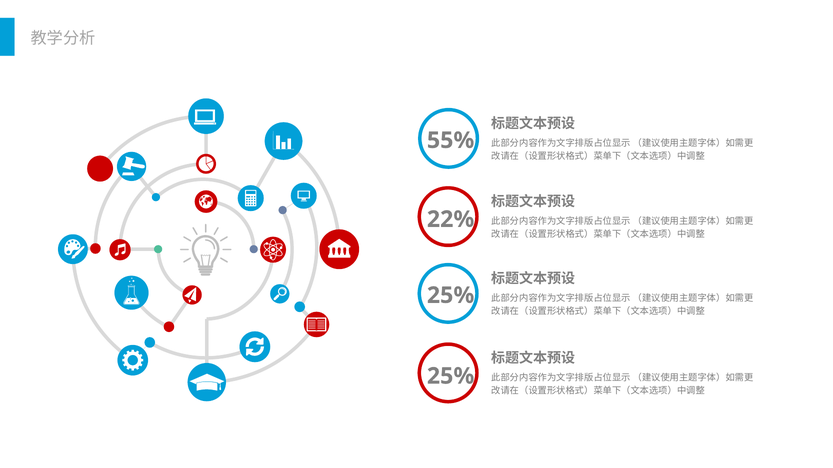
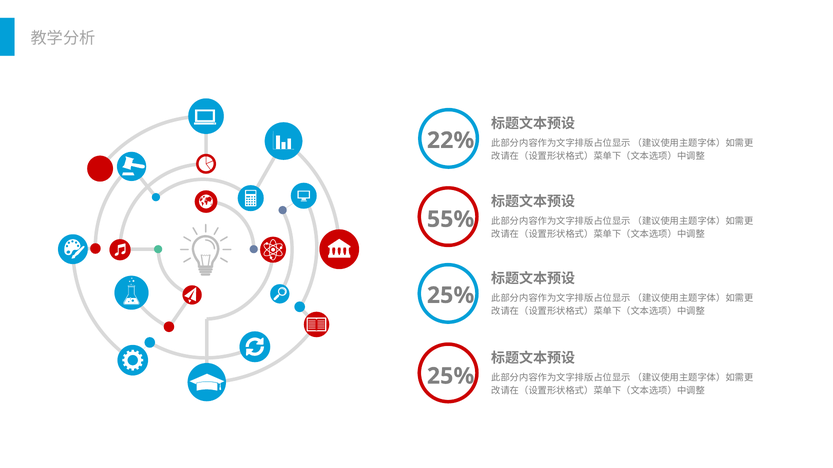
55%: 55% -> 22% (451, 141)
22%: 22% -> 55% (451, 220)
